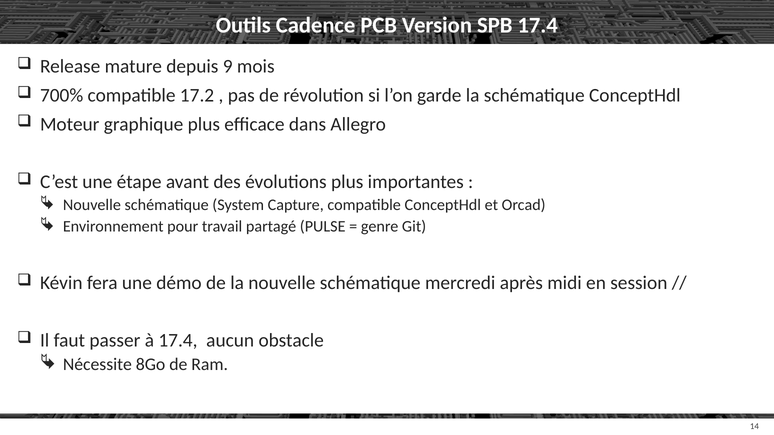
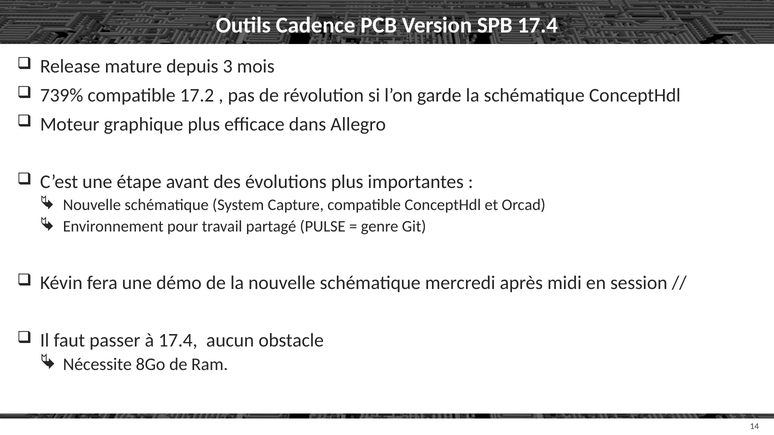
9: 9 -> 3 (228, 66)
700%: 700% -> 739% (62, 95)
